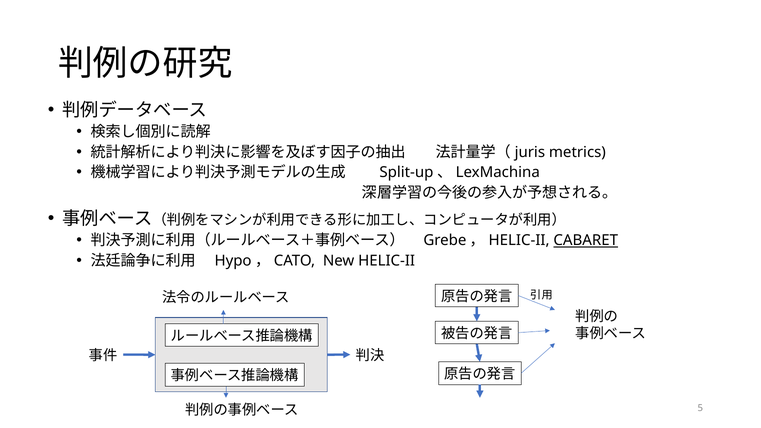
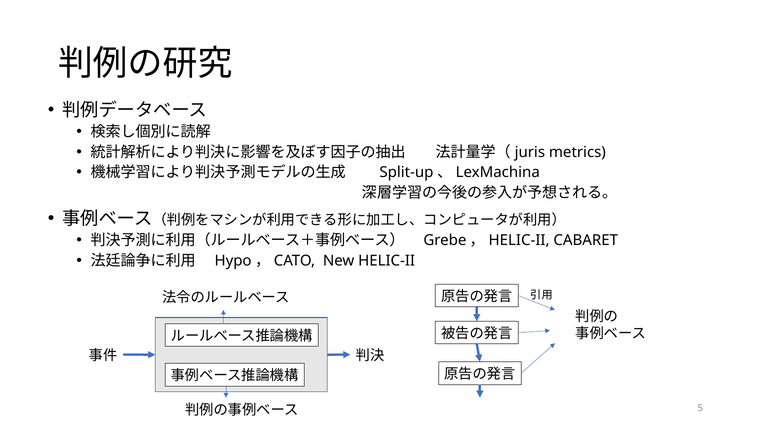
CABARET underline: present -> none (586, 240)
